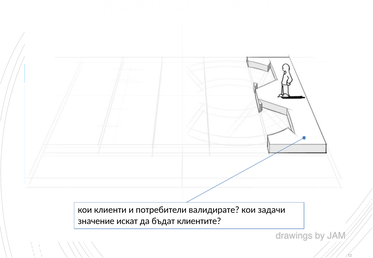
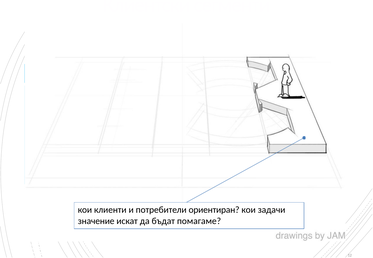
валидирате: валидирате -> ориентиран (214, 210)
клиентите: клиентите -> помагаме (199, 221)
